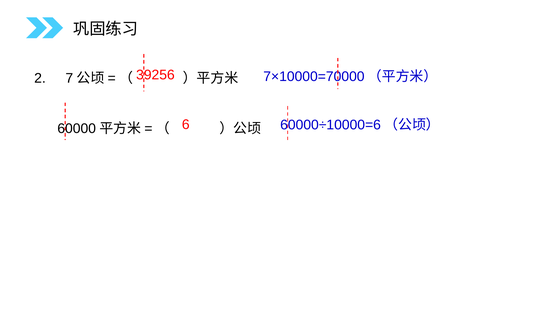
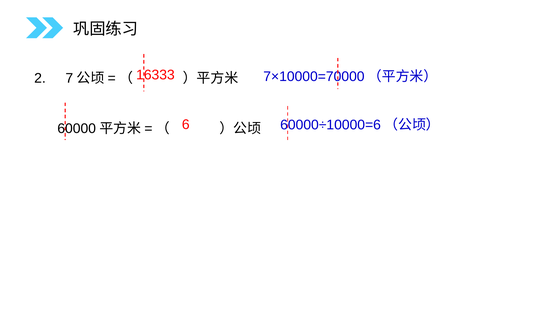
39256: 39256 -> 16333 (155, 75)
